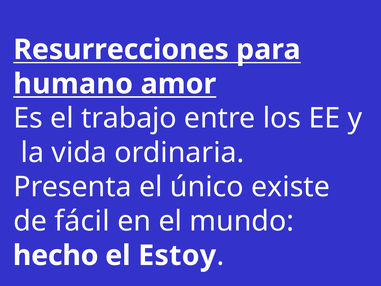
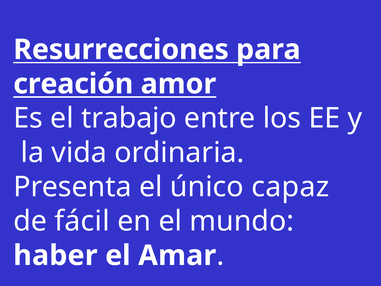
humano: humano -> creación (73, 84)
existe: existe -> capaz (290, 187)
hecho: hecho -> haber (55, 255)
Estoy: Estoy -> Amar (177, 255)
